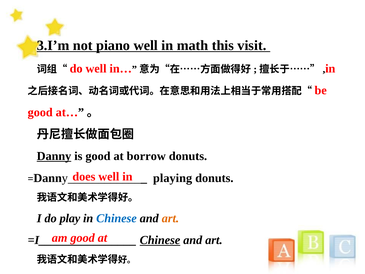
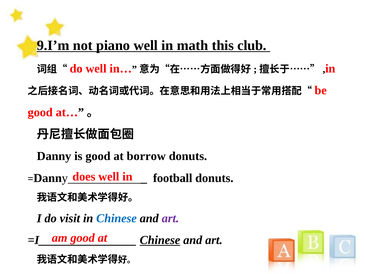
3.I’m: 3.I’m -> 9.I’m (53, 45)
visit: visit -> club (252, 45)
Danny underline: present -> none (54, 156)
playing: playing -> football (173, 178)
play: play -> visit (70, 218)
art colour: orange -> purple (170, 218)
